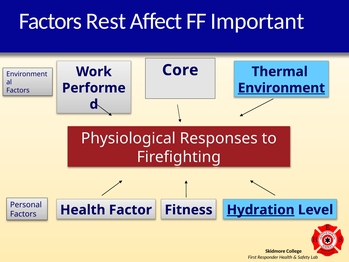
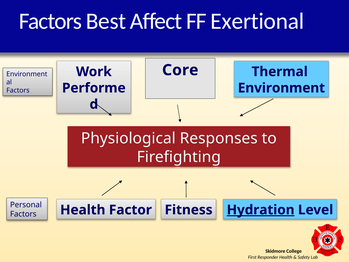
Rest: Rest -> Best (106, 21)
Important: Important -> Exertional (257, 21)
Environment underline: present -> none (281, 88)
